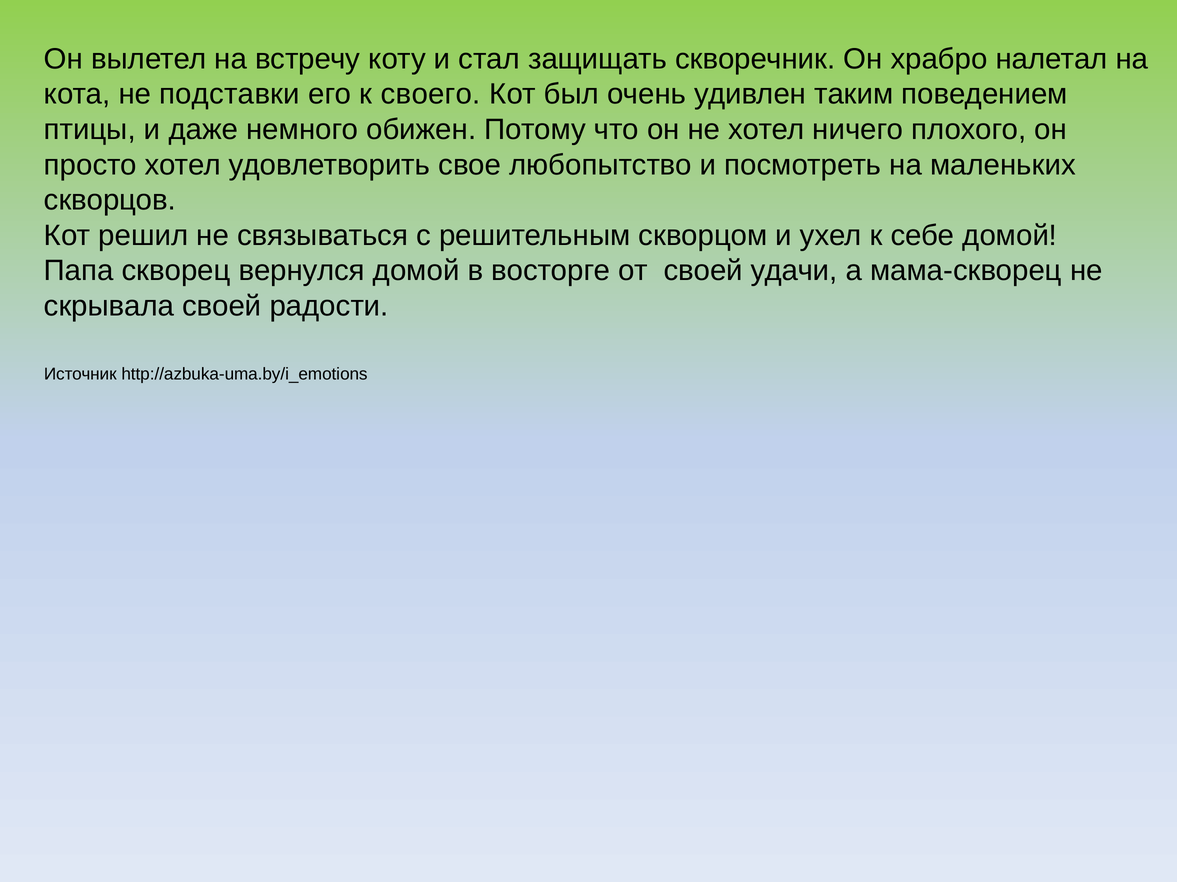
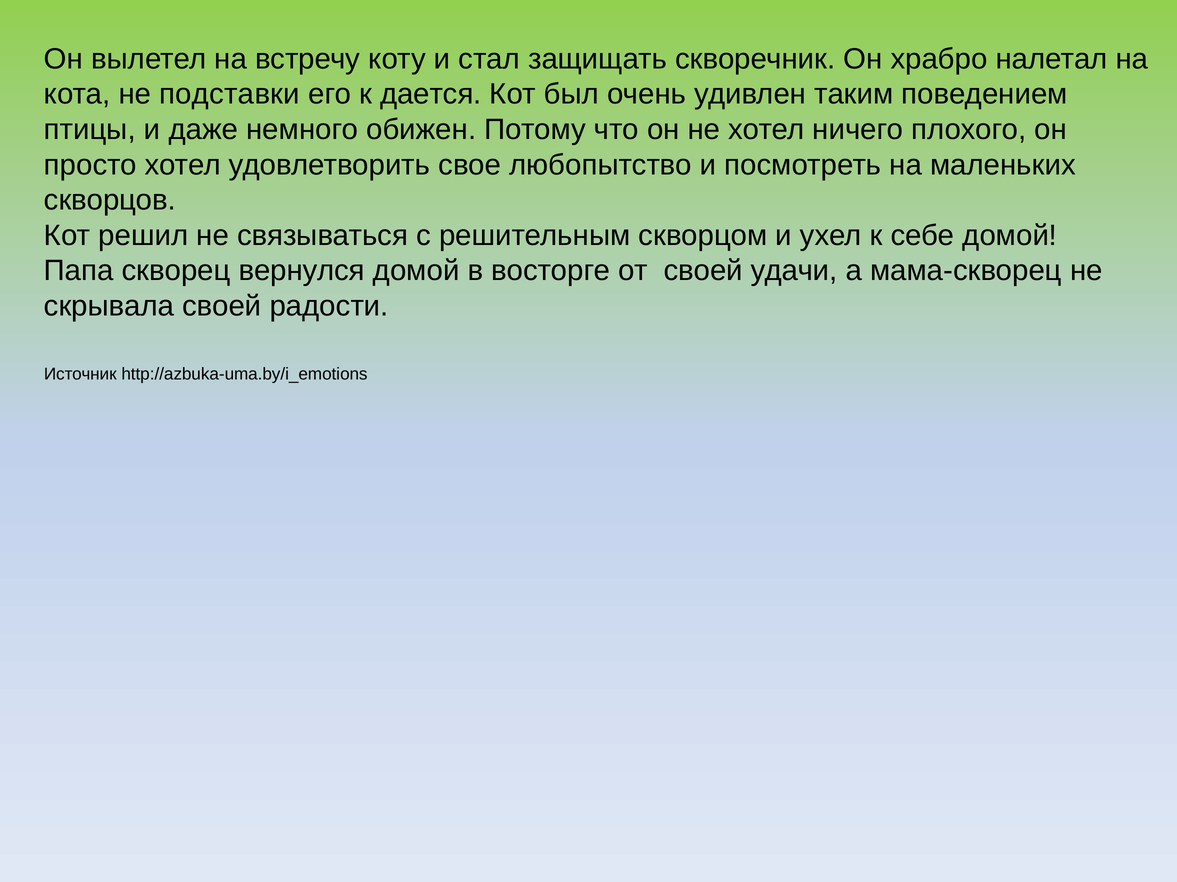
своего: своего -> дается (431, 94)
